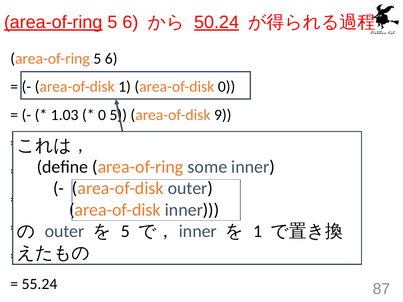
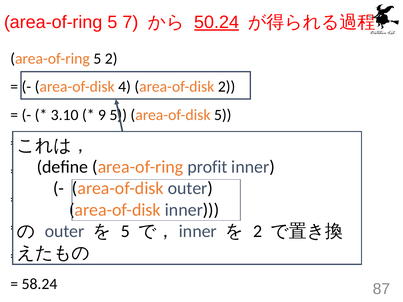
area-of-ring underline: present -> none (53, 22)
6: 6 -> 7 (130, 22)
6: 6 -> 2 (111, 59)
area-of-disk 1: 1 -> 4 (125, 87)
area-of-disk 0: 0 -> 2 (227, 87)
1.03: 1.03 -> 3.10 (65, 115)
0: 0 -> 9 (102, 115)
area-of-disk 9: 9 -> 5 (223, 115)
some: some -> profit (207, 167)
1: 1 -> 2 (258, 232)
55.24: 55.24 -> 58.24 (39, 284)
